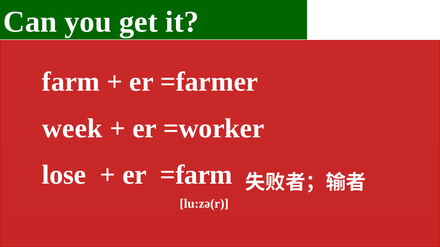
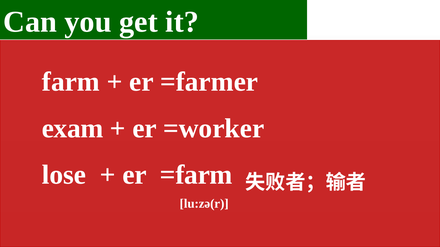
week: week -> exam (73, 129)
